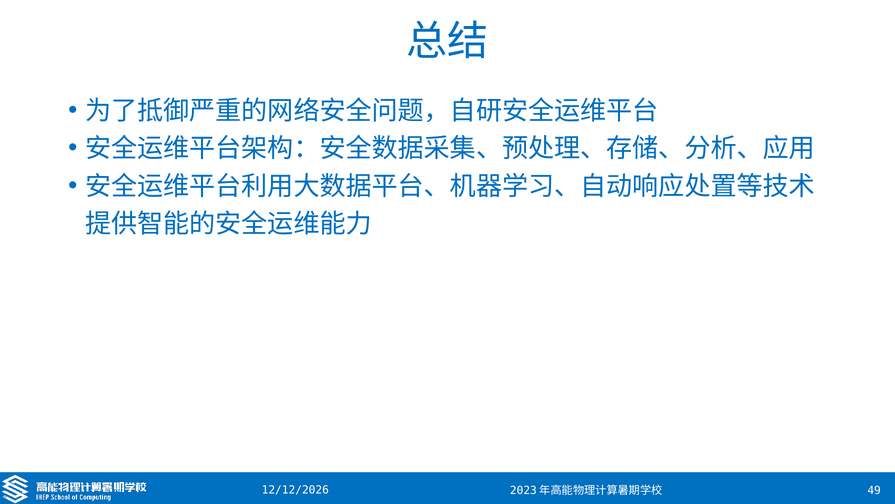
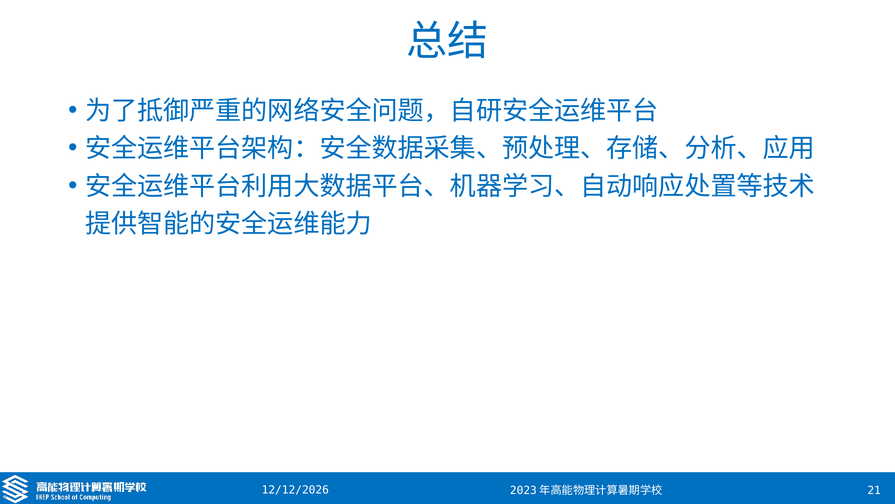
49: 49 -> 21 (874, 490)
